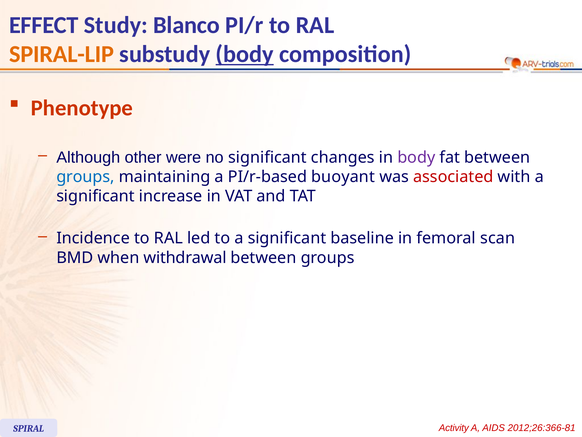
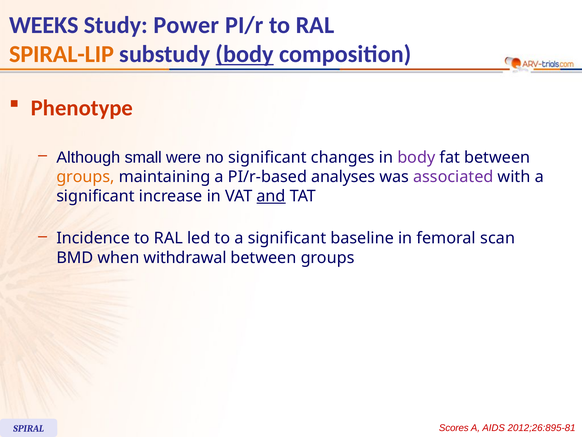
EFFECT: EFFECT -> WEEKS (44, 25)
Blanco: Blanco -> Power (186, 25)
other: other -> small (143, 157)
groups colour: blue -> orange (85, 177)
buoyant: buoyant -> analyses (343, 177)
associated colour: red -> purple (453, 177)
and underline: none -> present (271, 196)
Activity: Activity -> Scores (454, 427)
2012;26:366-81: 2012;26:366-81 -> 2012;26:895-81 (542, 427)
